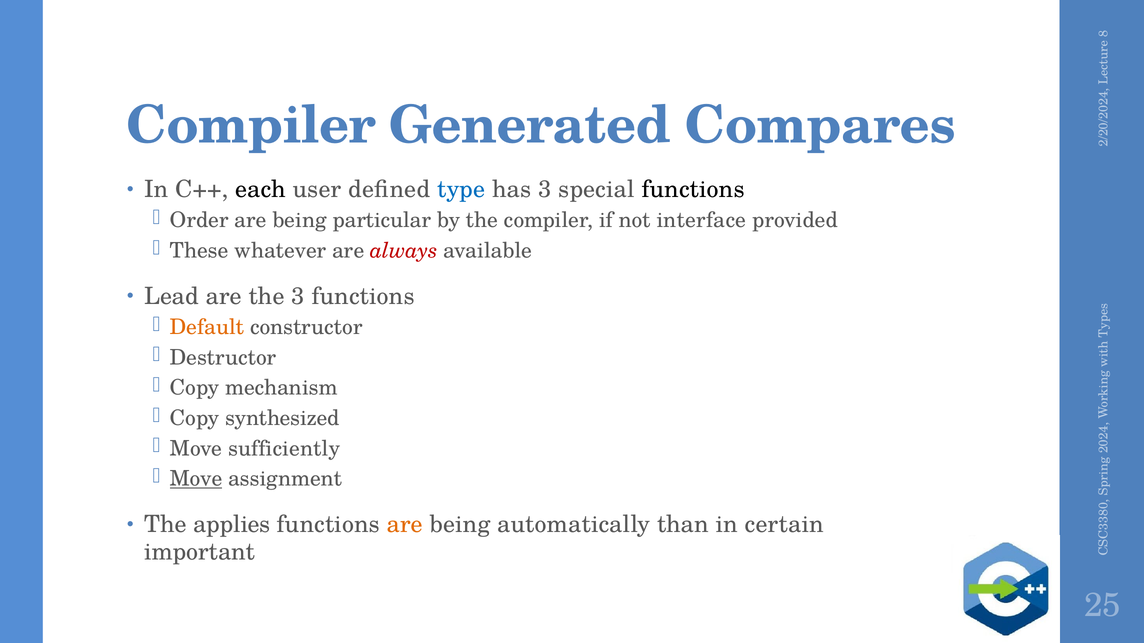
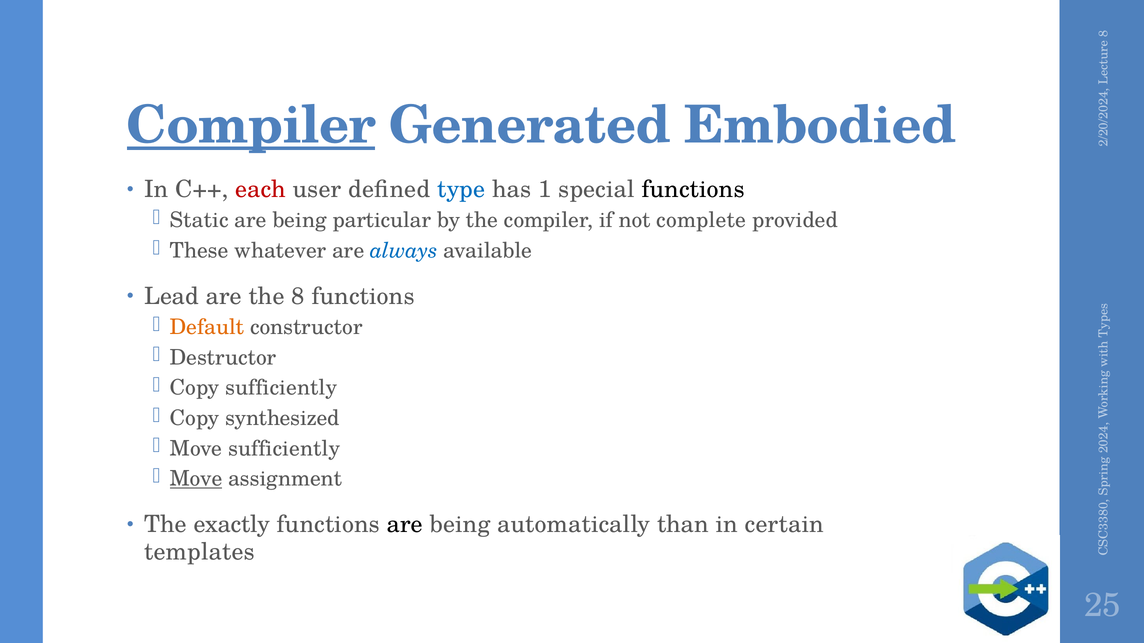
Compiler underline: none -> present (251, 126)
Compares: Compares -> Embodied (820, 126)
each colour: black -> red (261, 190)
has 3: 3 -> 1 (545, 190)
Order: Order -> Static (199, 221)
interface: interface -> complete (701, 221)
always colour: red -> blue (404, 251)
the 3: 3 -> 8 (298, 297)
Copy mechanism: mechanism -> sufficiently (281, 388)
applies: applies -> exactly (232, 525)
are colour: orange -> black (405, 525)
important: important -> templates (200, 552)
